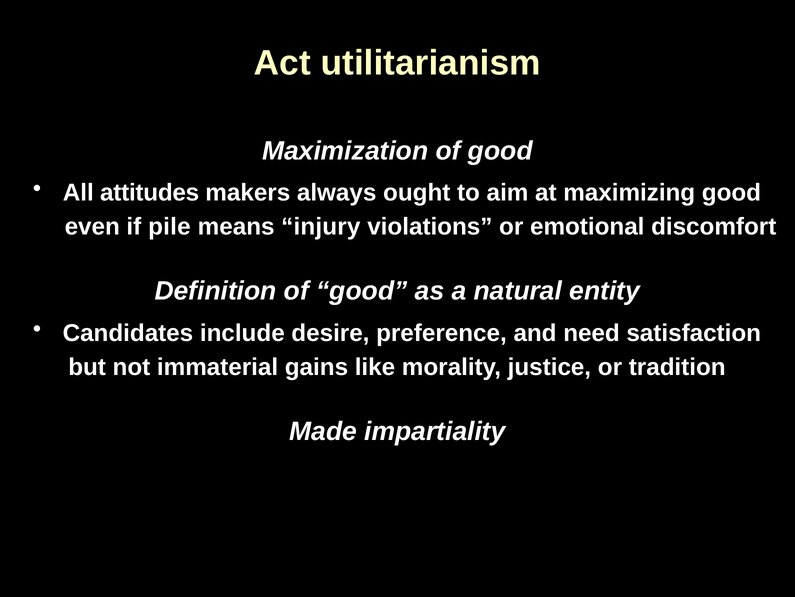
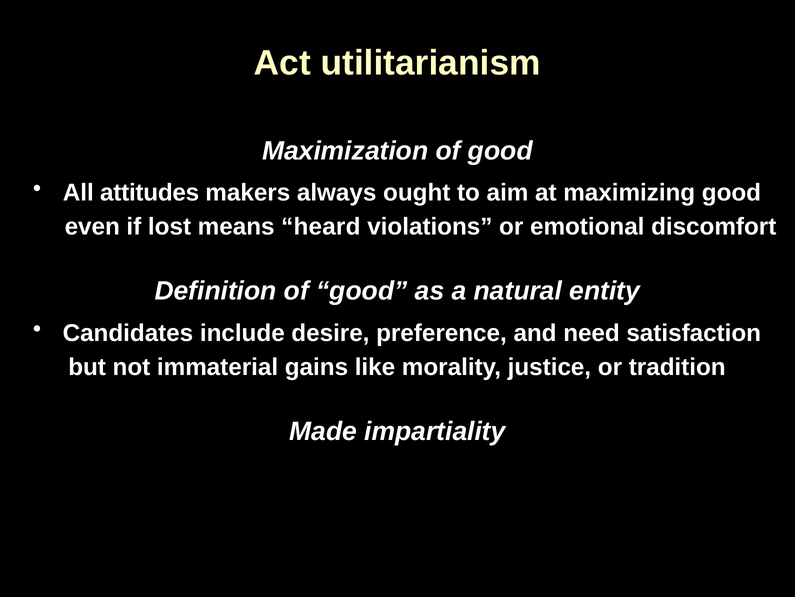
pile: pile -> lost (170, 227)
injury: injury -> heard (321, 227)
